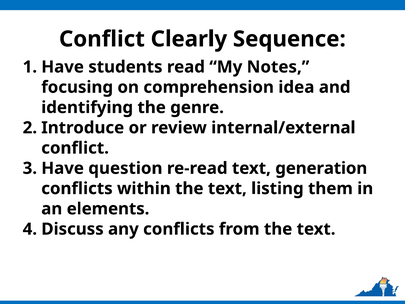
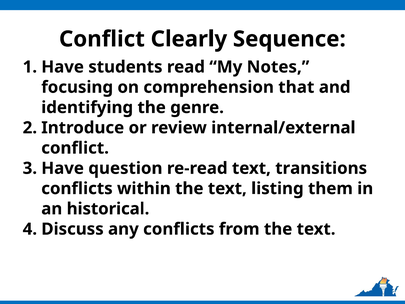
idea: idea -> that (296, 87)
generation: generation -> transitions (321, 168)
elements: elements -> historical (108, 209)
